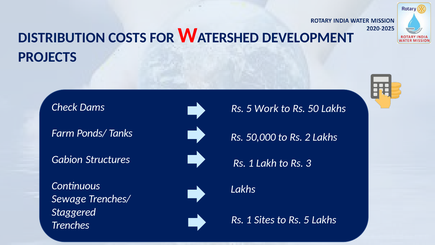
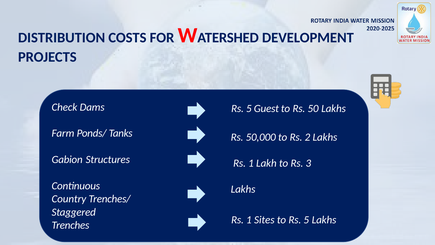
Work: Work -> Guest (266, 108)
Sewage: Sewage -> Country (69, 199)
